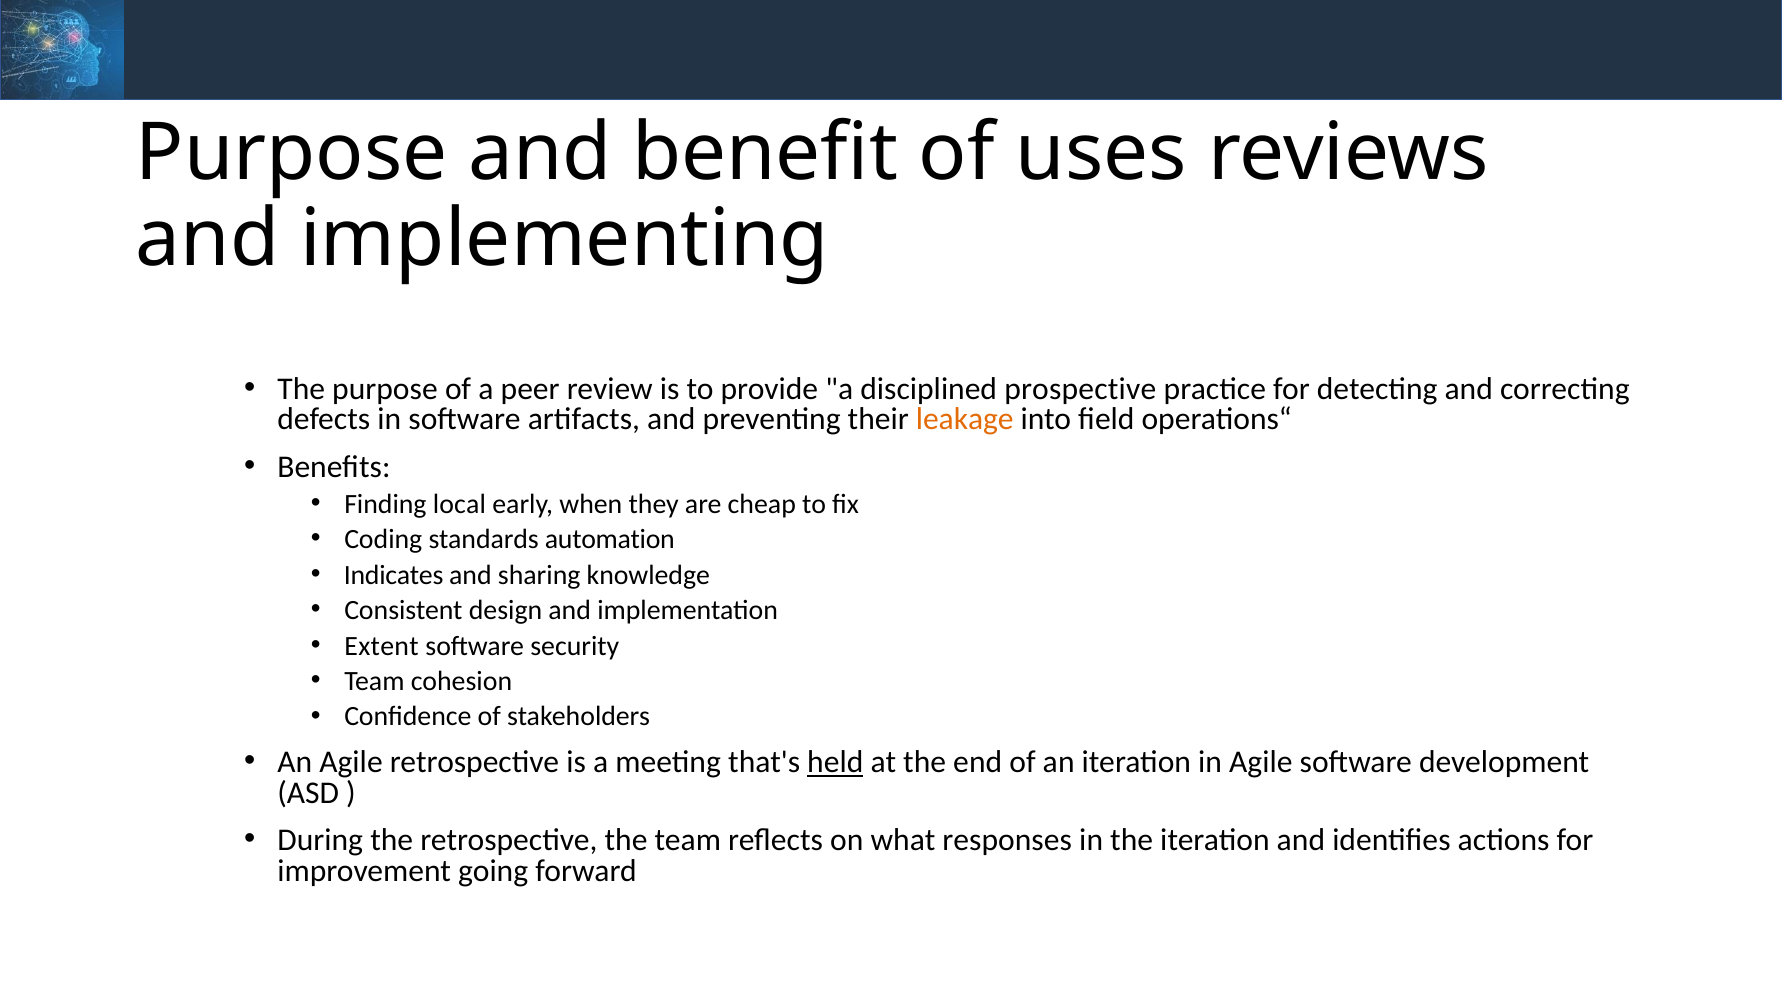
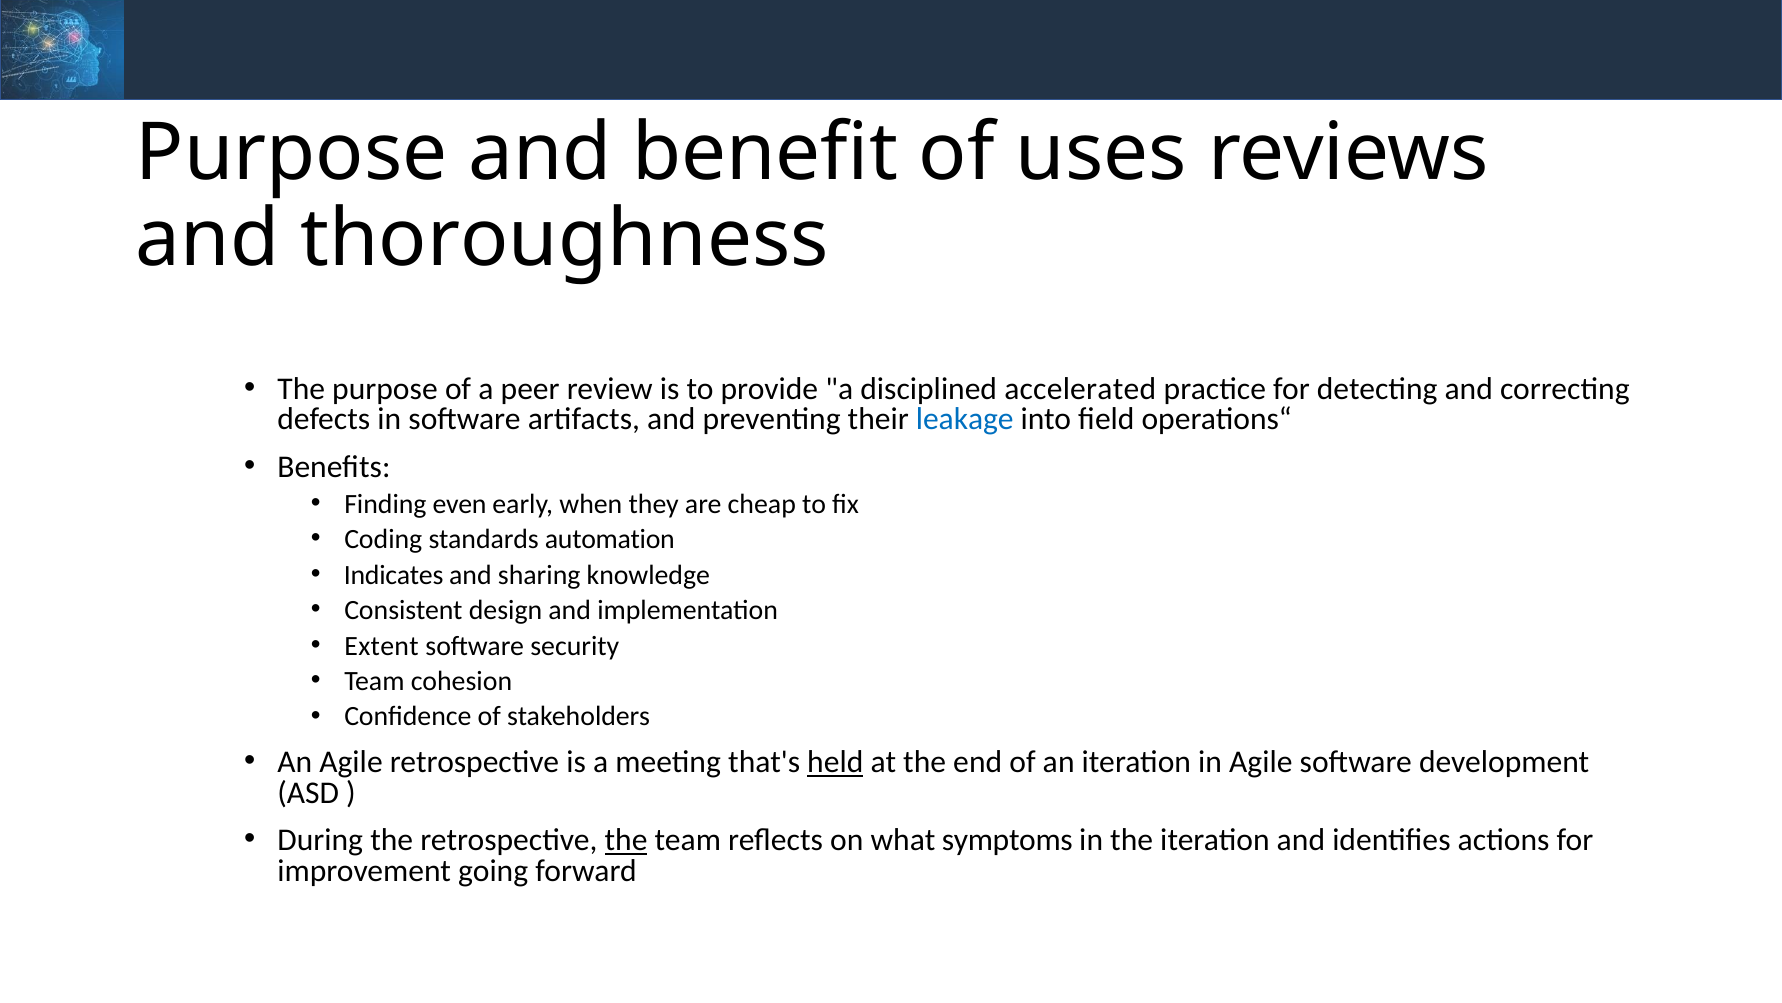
implementing: implementing -> thoroughness (565, 239)
prospective: prospective -> accelerated (1080, 388)
leakage colour: orange -> blue (965, 419)
local: local -> even (460, 504)
the underline: none -> present (626, 840)
responses: responses -> symptoms (1007, 840)
